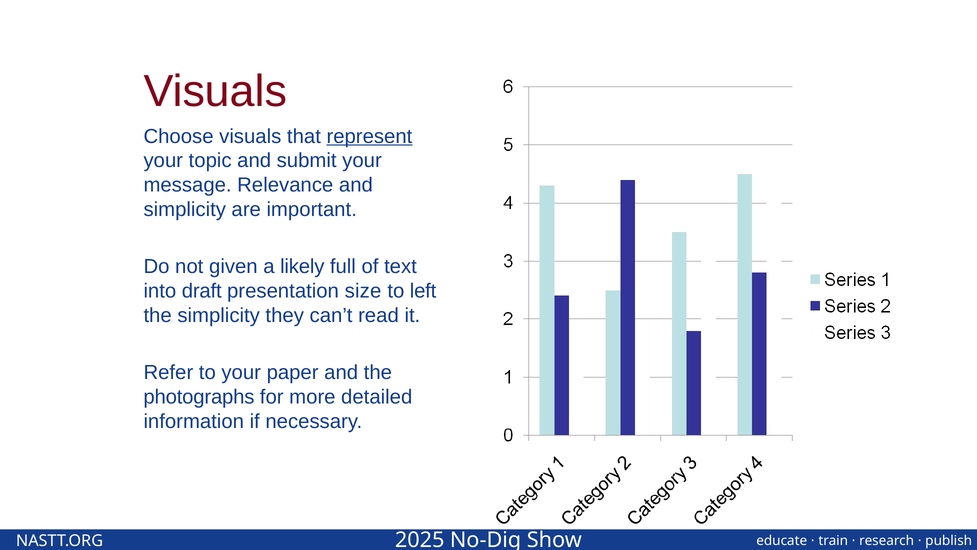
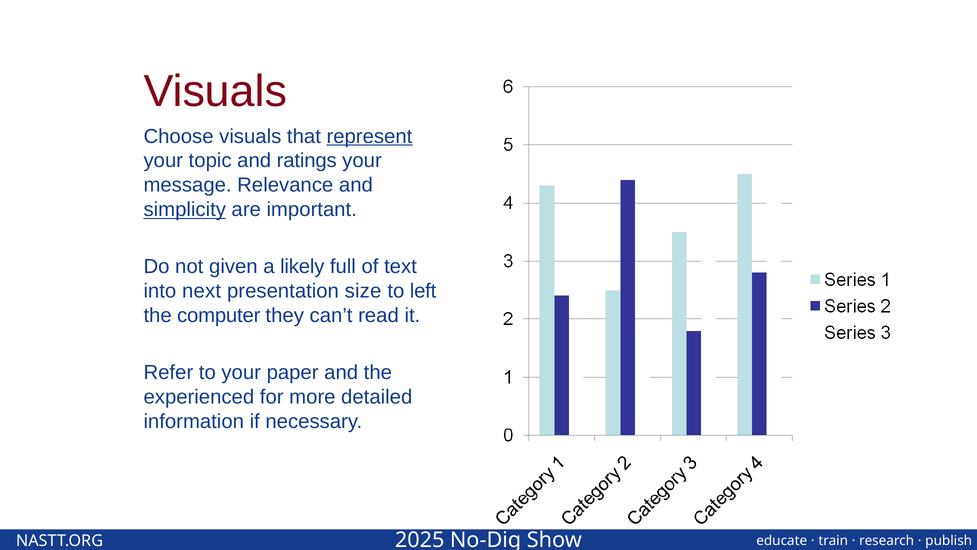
submit: submit -> ratings (307, 161)
simplicity underline: none -> present (185, 210)
draft: draft -> next (202, 291)
the simplicity: simplicity -> computer (219, 316)
photographs: photographs -> experienced (199, 397)
